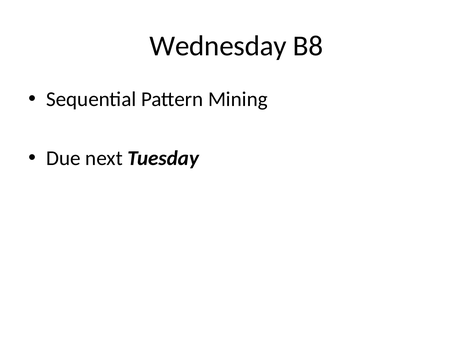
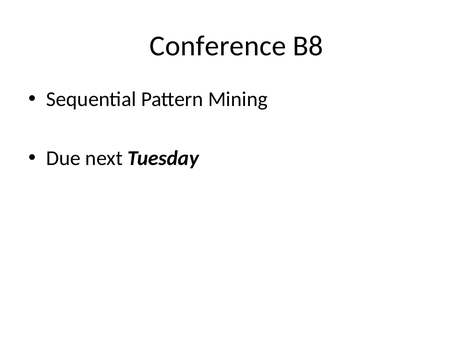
Wednesday: Wednesday -> Conference (218, 46)
